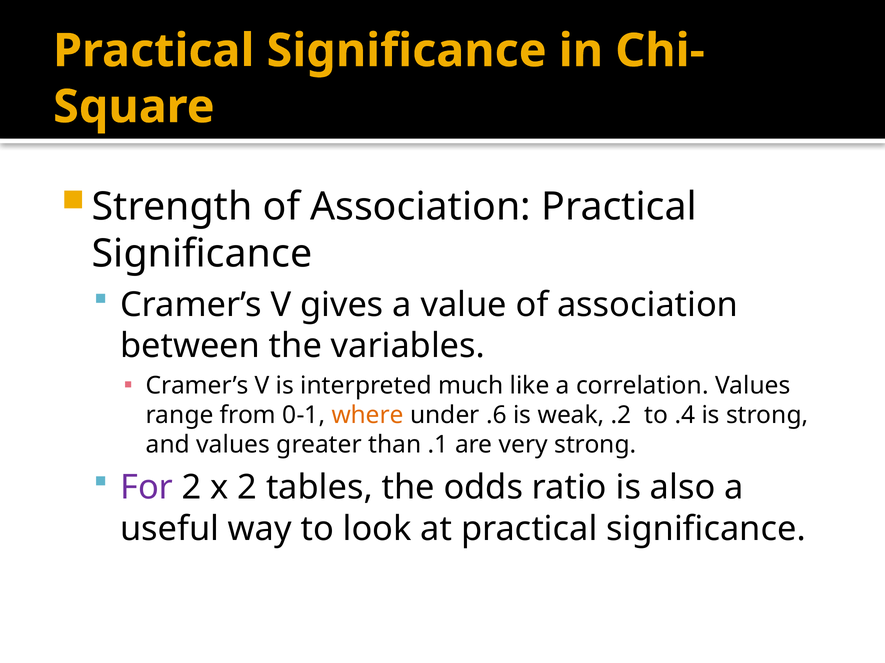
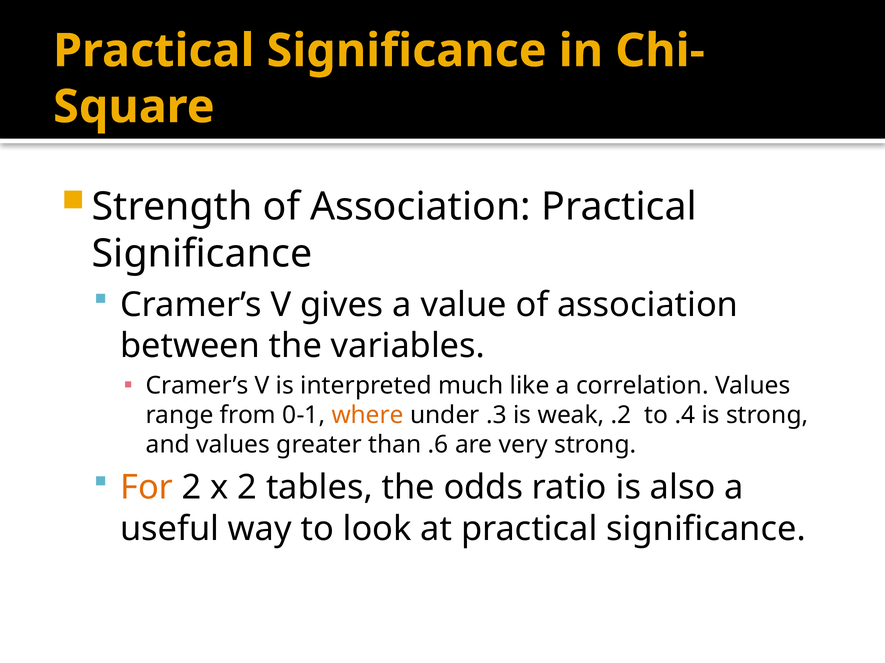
.6: .6 -> .3 (496, 415)
.1: .1 -> .6 (438, 445)
For colour: purple -> orange (147, 488)
